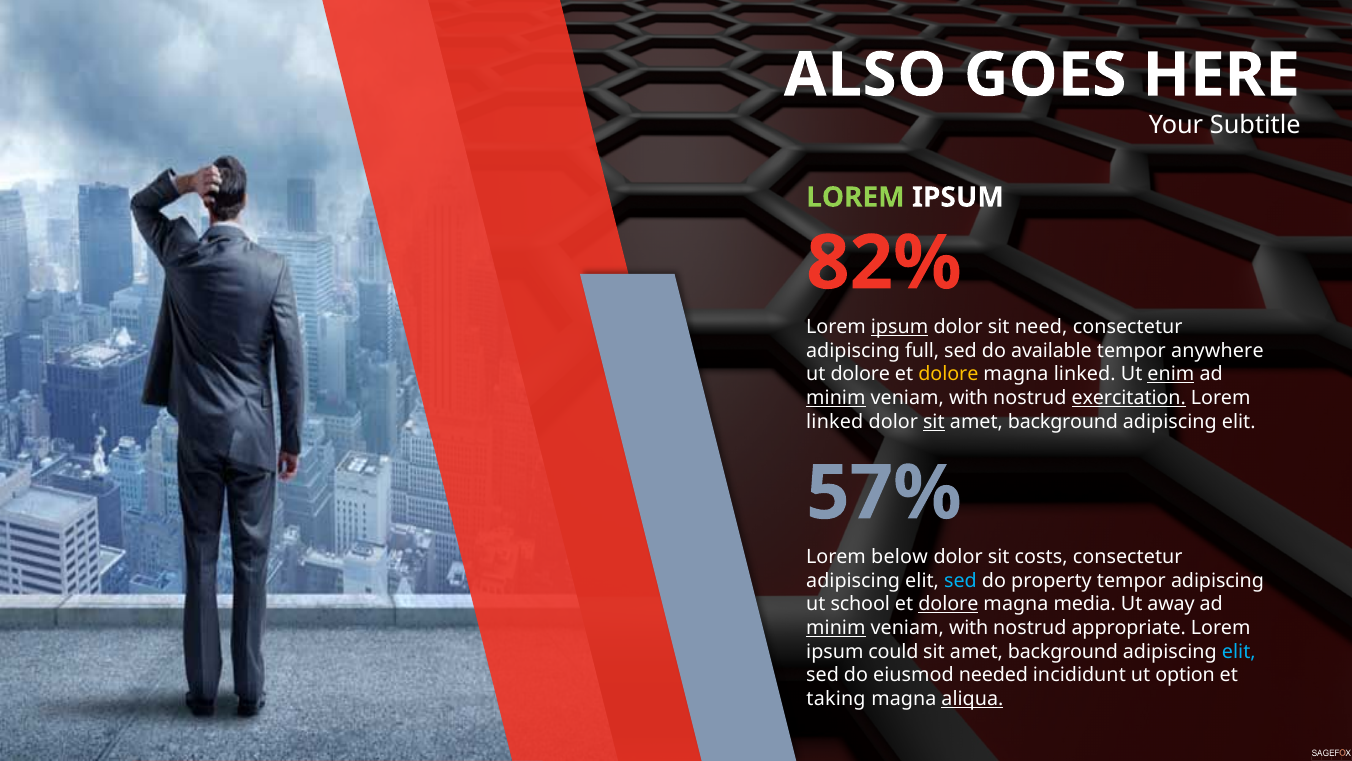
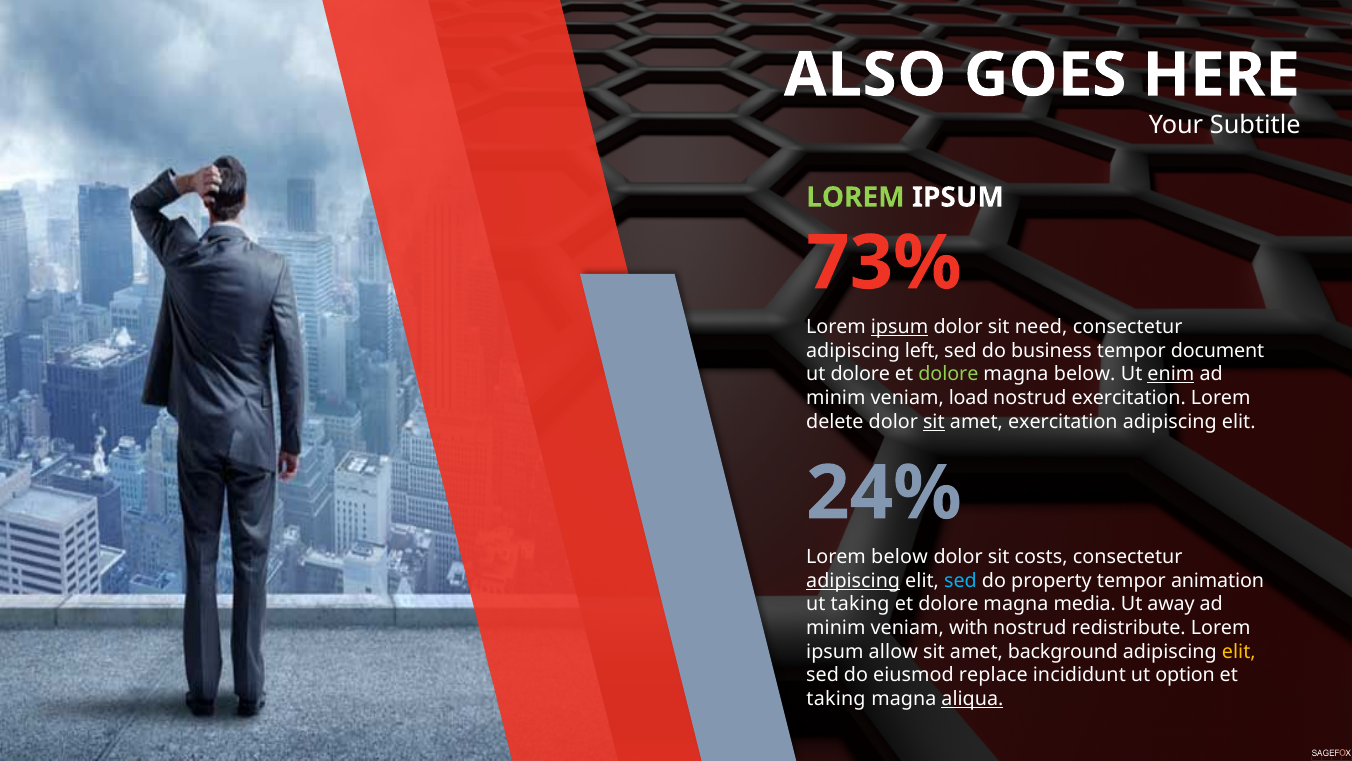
82%: 82% -> 73% (884, 263)
full: full -> left (922, 350)
available: available -> business (1051, 350)
anywhere: anywhere -> document (1218, 350)
dolore colour: yellow -> light green (948, 374)
magna linked: linked -> below (1085, 374)
minim underline: present -> none (836, 398)
with: with -> load (969, 398)
exercitation underline: present -> none (1129, 398)
linked: linked -> delete (835, 421)
background: background -> exercitation (1063, 421)
57%: 57% -> 24% (884, 493)
adipiscing underline: none -> present (853, 580)
tempor adipiscing: adipiscing -> animation (1218, 580)
ut school: school -> taking (860, 604)
dolore underline: present -> none (948, 604)
minim underline: present -> none (836, 628)
appropriate: appropriate -> redistribute (1129, 628)
could: could -> allow (893, 651)
elit colour: light blue -> yellow (1239, 651)
needed: needed -> replace (993, 675)
